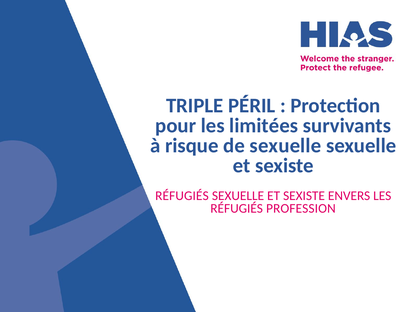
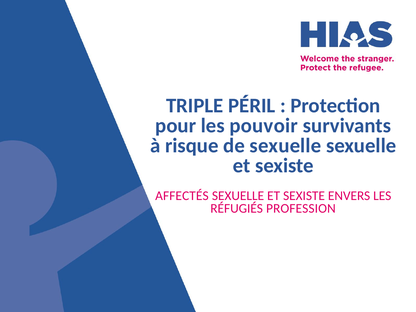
limitées: limitées -> pouvoir (264, 126)
RÉFUGIÉS: RÉFUGIÉS -> AFFECTÉS (182, 196)
